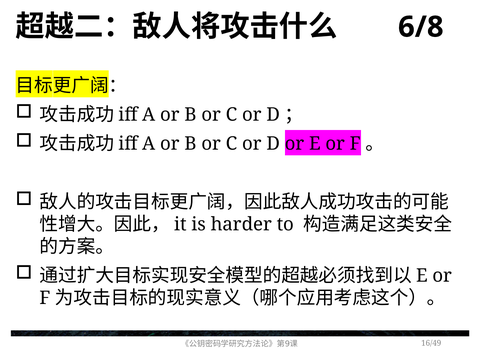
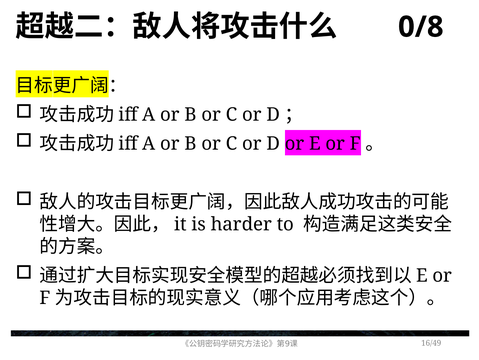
6/8: 6/8 -> 0/8 (421, 27)
